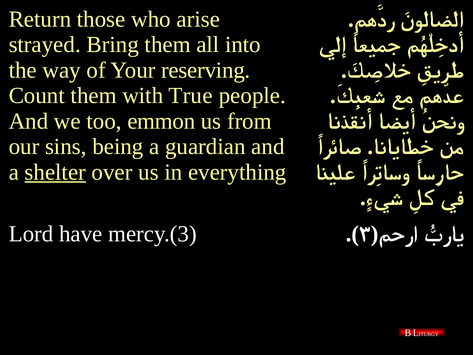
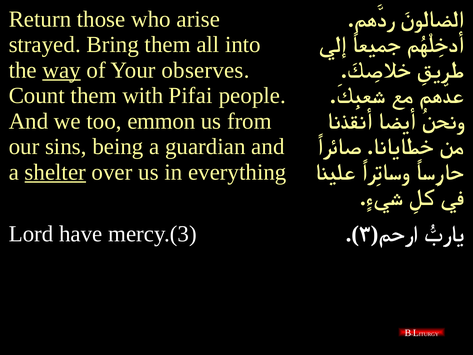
way underline: none -> present (62, 70)
reserving: reserving -> observes (206, 70)
True: True -> Pifai (190, 96)
